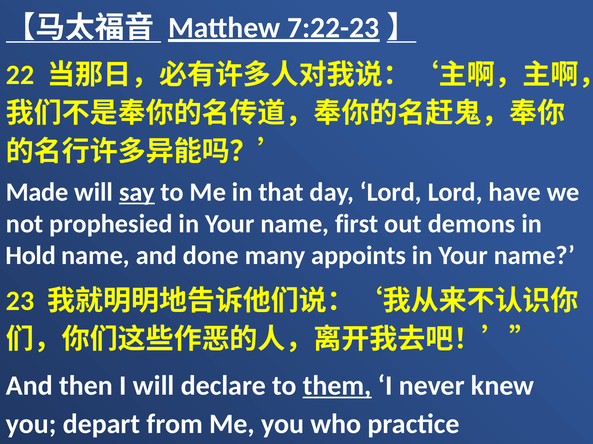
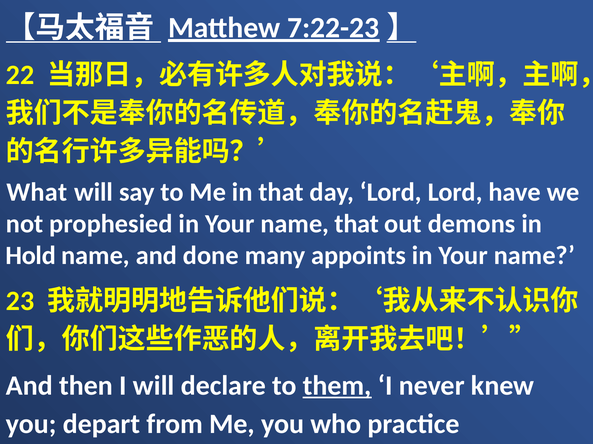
Made: Made -> What (37, 193)
say underline: present -> none (137, 193)
name first: first -> that (357, 224)
